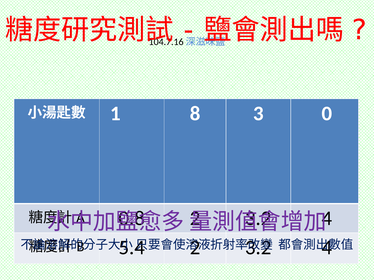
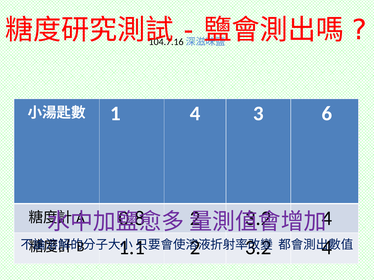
1 8: 8 -> 4 (195, 114)
0: 0 -> 6 (327, 114)
5.4: 5.4 -> 1.1 (132, 248)
